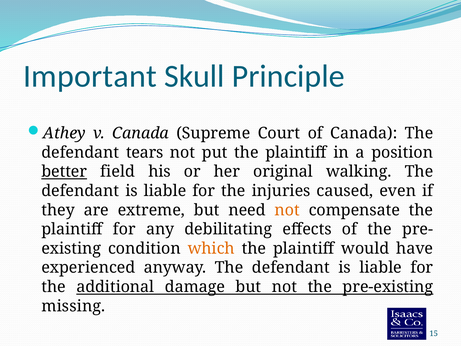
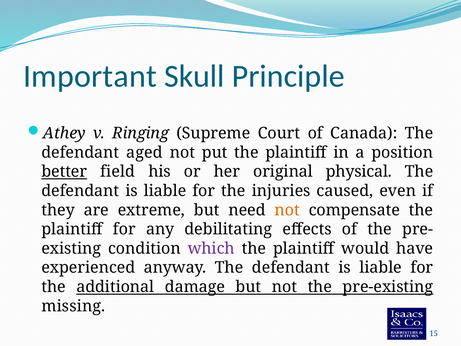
v Canada: Canada -> Ringing (141, 133)
tears: tears -> aged (145, 152)
walking: walking -> physical (359, 171)
which colour: orange -> purple (211, 248)
